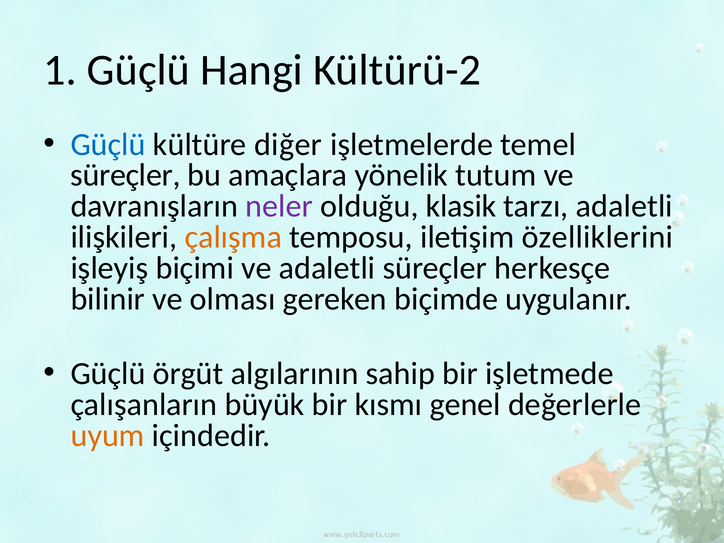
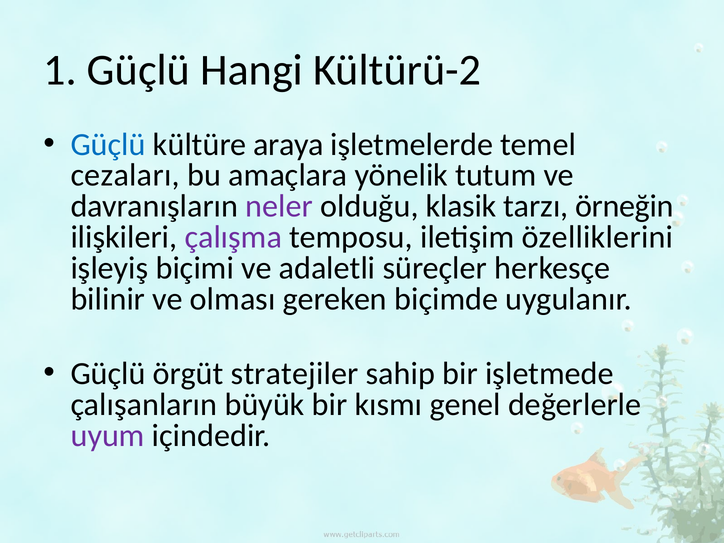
diğer: diğer -> araya (288, 144)
süreçler: süreçler -> cezaları (125, 175)
tarzı adaletli: adaletli -> örneğin (624, 206)
çalışma colour: orange -> purple (233, 237)
algılarının: algılarının -> stratejiler (295, 374)
uyum colour: orange -> purple (108, 435)
